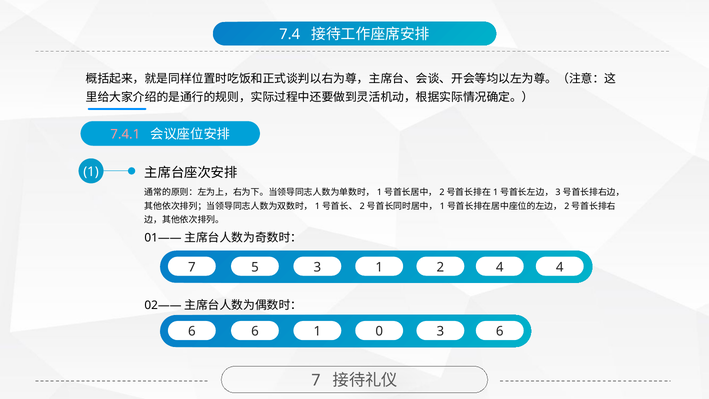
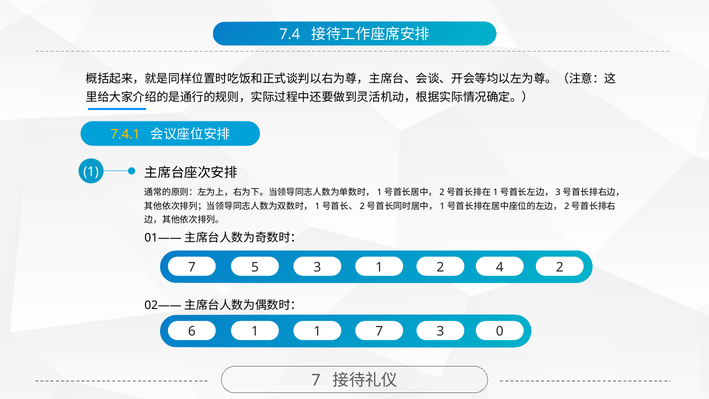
7.4.1 colour: pink -> yellow (125, 134)
4: 4 -> 2 (560, 267)
6 6: 6 -> 1 (255, 331)
1 0: 0 -> 7 (379, 331)
3 6: 6 -> 0 (500, 331)
